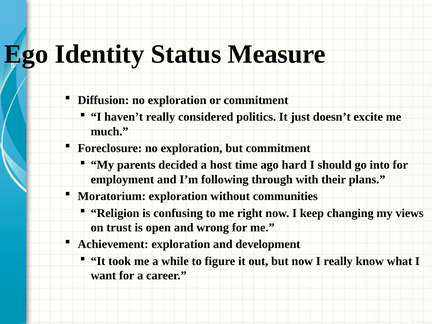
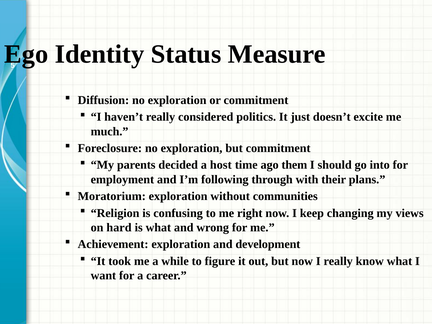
hard: hard -> them (294, 165)
trust: trust -> hard (119, 227)
is open: open -> what (158, 227)
